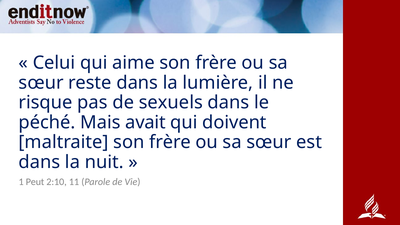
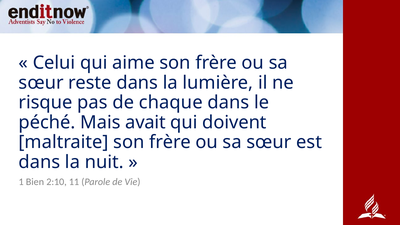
sexuels: sexuels -> chaque (171, 103)
Peut: Peut -> Bien (35, 182)
